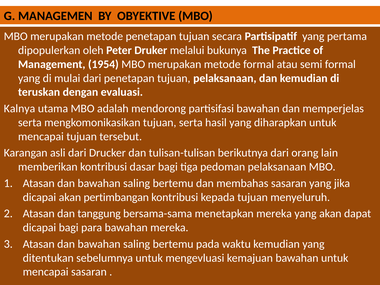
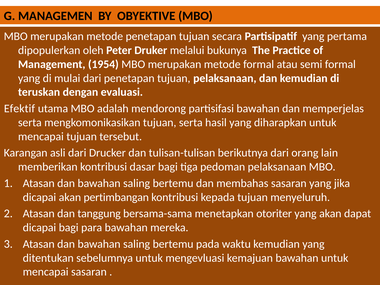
Kalnya: Kalnya -> Efektif (19, 109)
menetapkan mereka: mereka -> otoriter (274, 214)
